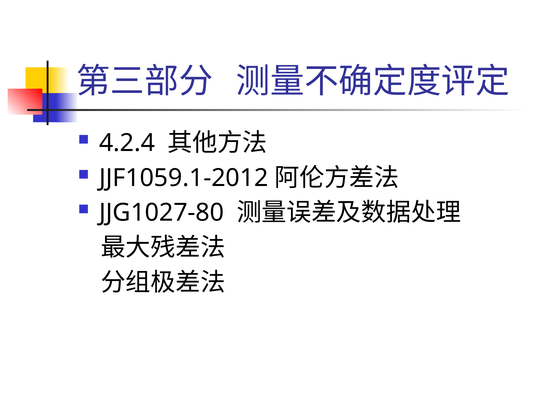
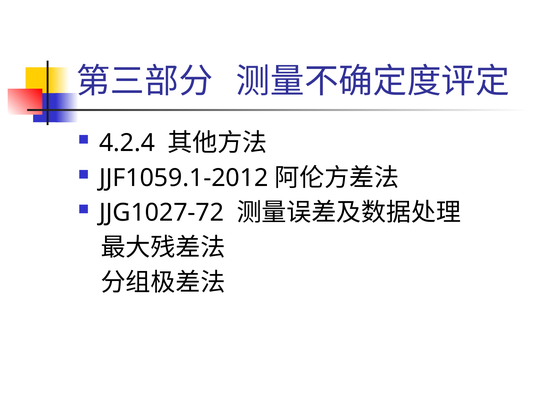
JJG1027-80: JJG1027-80 -> JJG1027-72 (162, 213)
